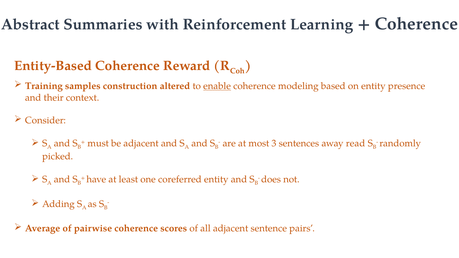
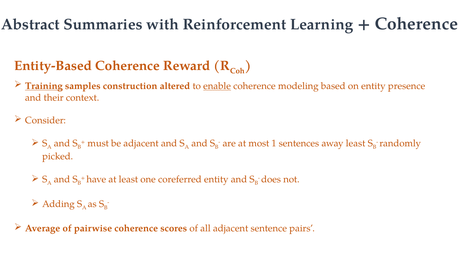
Training underline: none -> present (44, 86)
3: 3 -> 1 (274, 143)
away read: read -> least (356, 143)
